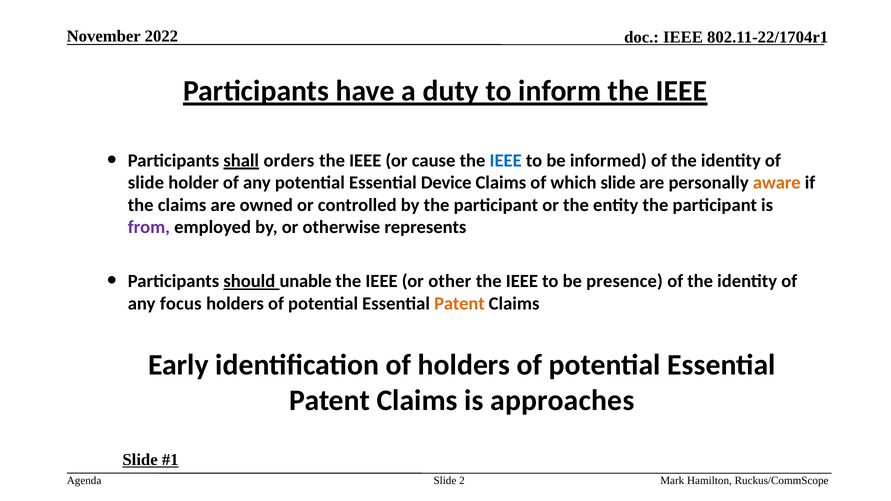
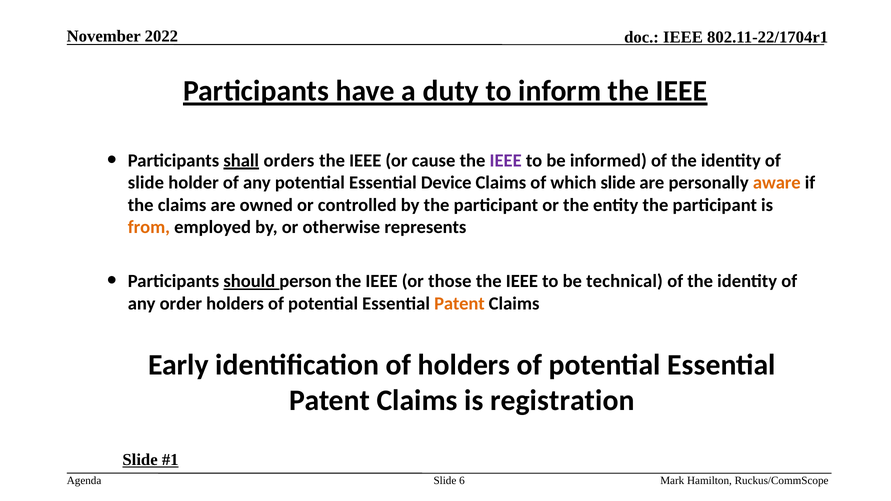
IEEE colour: blue -> purple (506, 161)
from colour: purple -> orange (149, 227)
unable: unable -> person (306, 281)
other: other -> those (450, 281)
presence: presence -> technical (625, 281)
focus: focus -> order (181, 304)
approaches: approaches -> registration (562, 400)
2: 2 -> 6 (462, 481)
